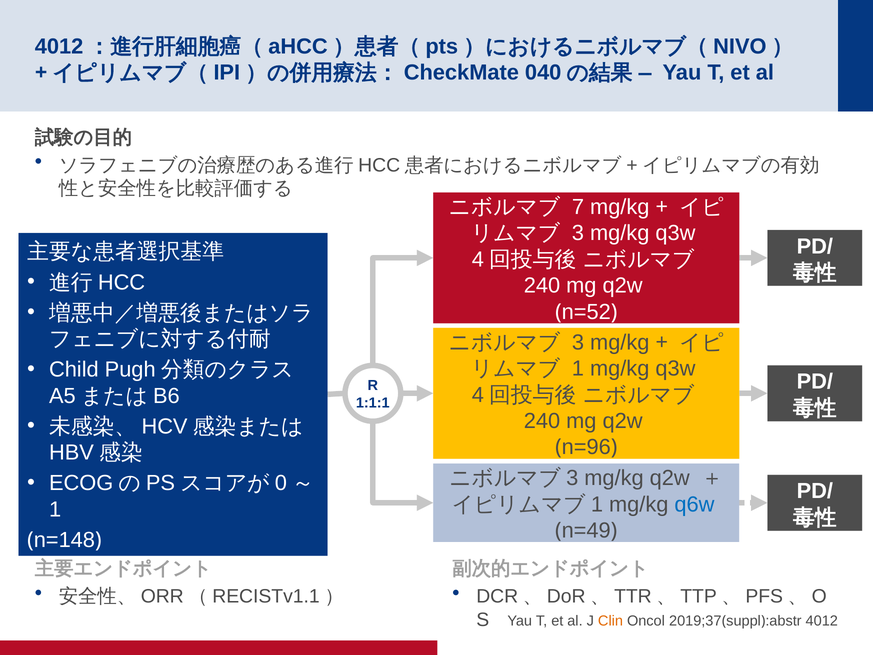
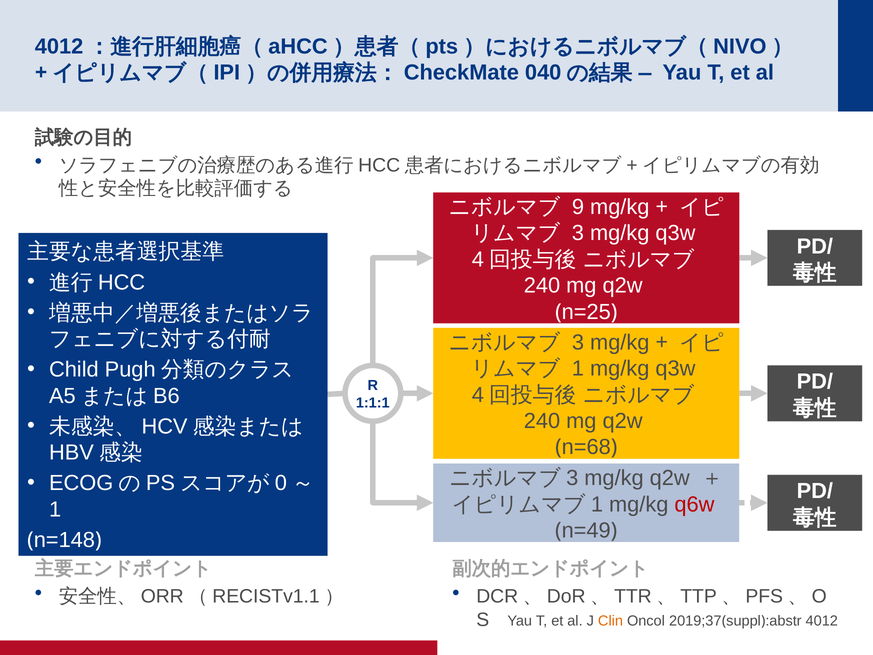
7: 7 -> 9 (578, 207)
n=52: n=52 -> n=25 (586, 312)
n=96: n=96 -> n=68 (586, 447)
q6w colour: blue -> red (694, 504)
